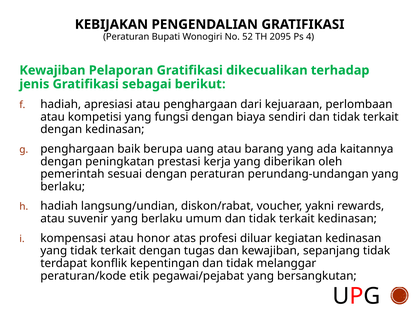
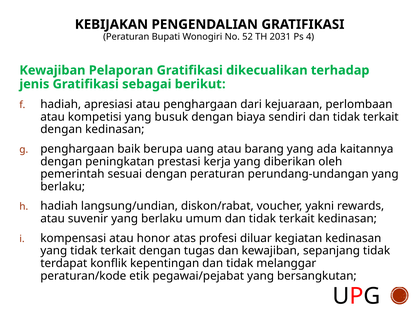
2095: 2095 -> 2031 (280, 37)
fungsi: fungsi -> busuk (171, 117)
